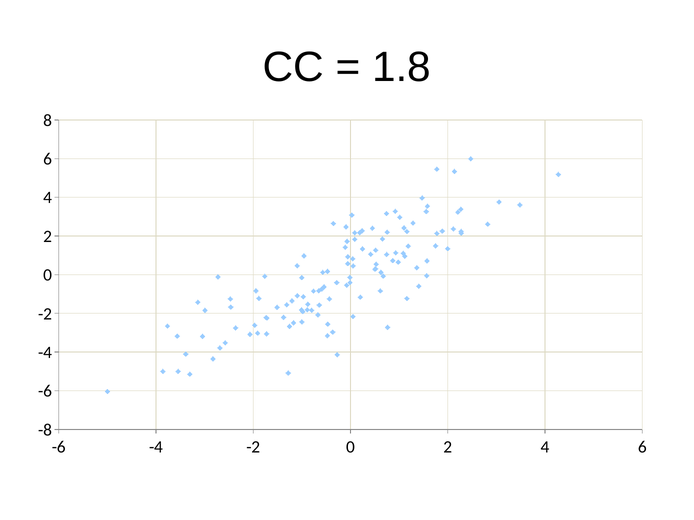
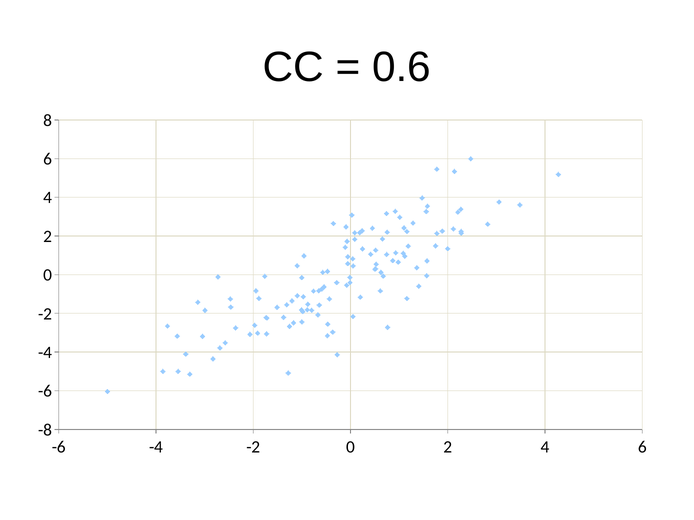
1.8: 1.8 -> 0.6 (402, 67)
